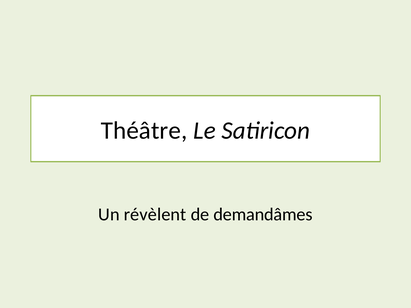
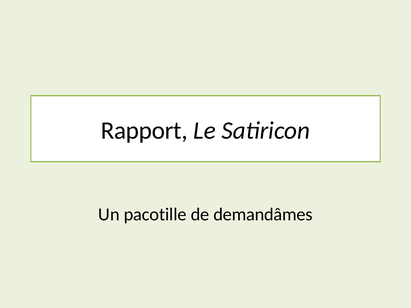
Théâtre: Théâtre -> Rapport (144, 131)
révèlent: révèlent -> pacotille (155, 215)
